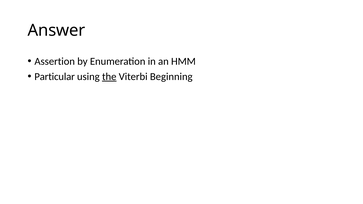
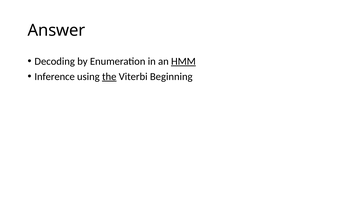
Assertion: Assertion -> Decoding (55, 61)
HMM underline: none -> present (183, 61)
Particular: Particular -> Inference (55, 77)
